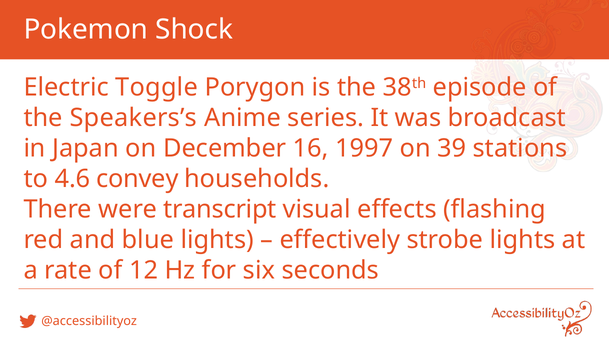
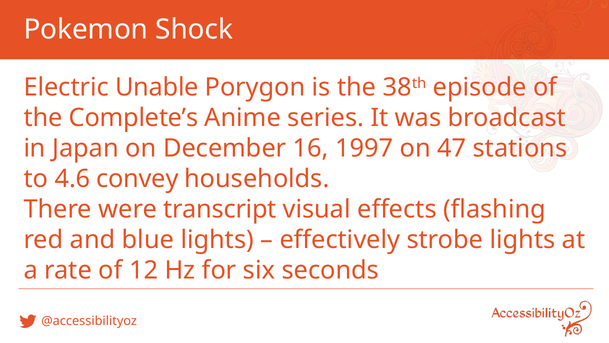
Toggle: Toggle -> Unable (157, 87)
Speakers’s: Speakers’s -> Complete’s (134, 118)
39: 39 -> 47 (452, 148)
